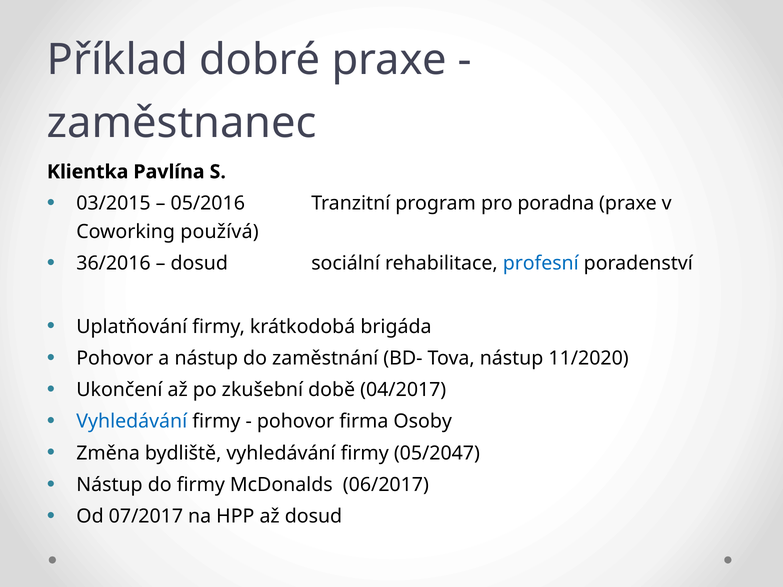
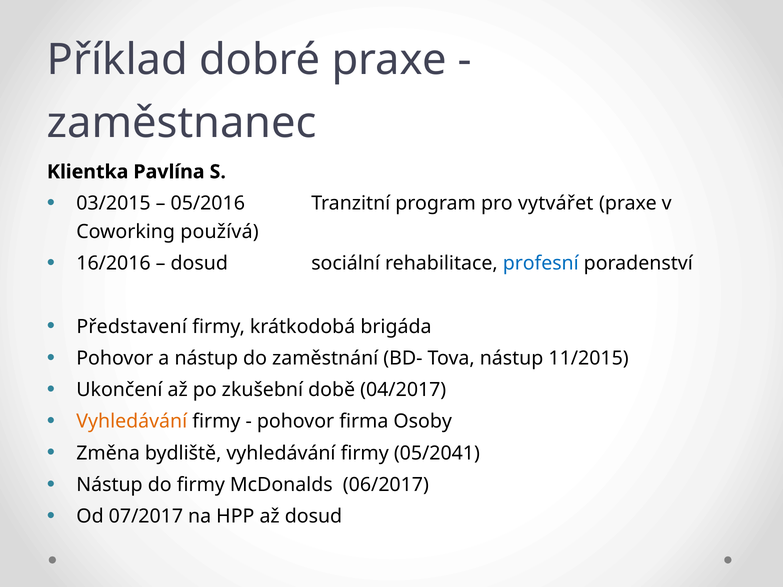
poradna: poradna -> vytvářet (556, 204)
36/2016: 36/2016 -> 16/2016 (114, 263)
Uplatňování: Uplatňování -> Představení (132, 327)
11/2020: 11/2020 -> 11/2015 (589, 358)
Vyhledávání colour: blue -> orange (132, 422)
05/2047: 05/2047 -> 05/2041 (437, 453)
